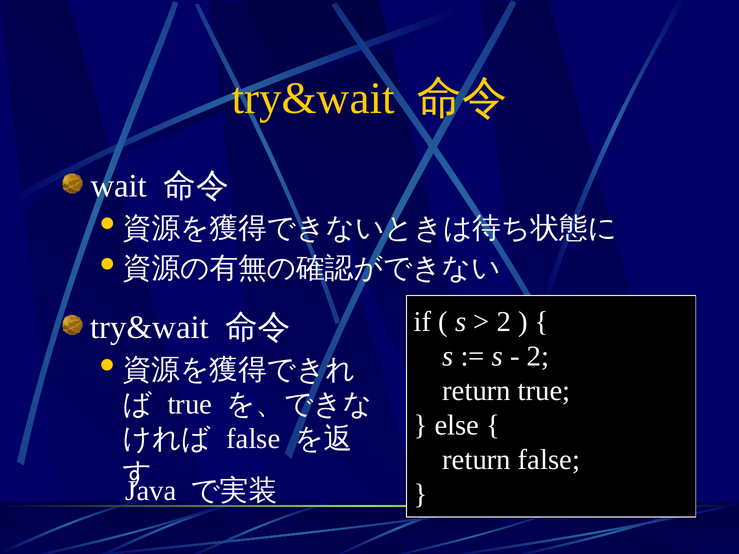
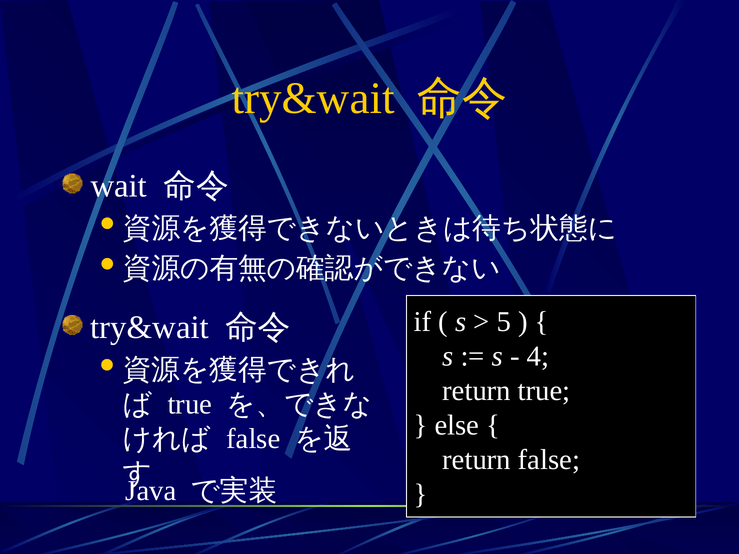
2: 2 -> 5 (504, 322)
2: 2 -> 4 (538, 357)
